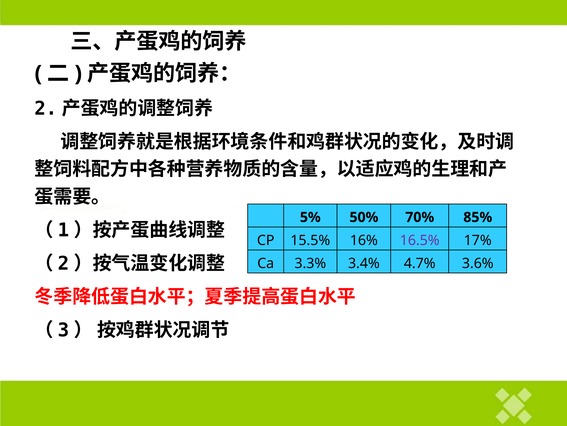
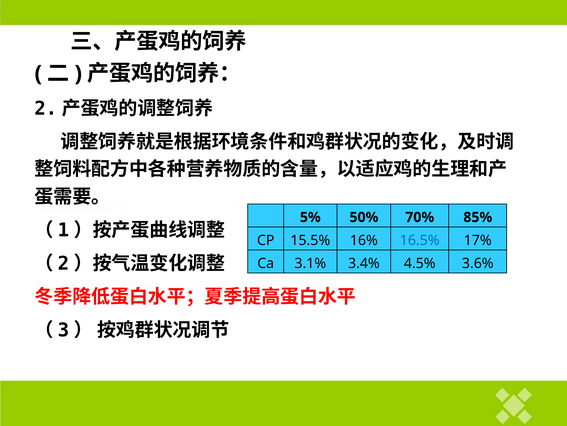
16.5% colour: purple -> blue (420, 240)
3.3%: 3.3% -> 3.1% (310, 263)
4.7%: 4.7% -> 4.5% (420, 263)
